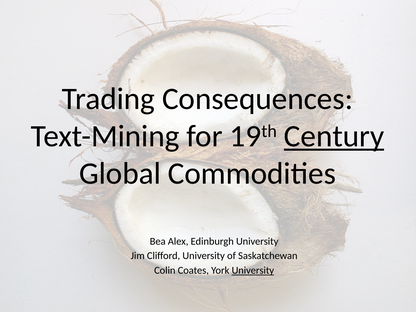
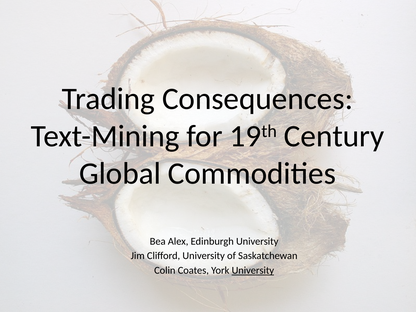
Century underline: present -> none (334, 136)
